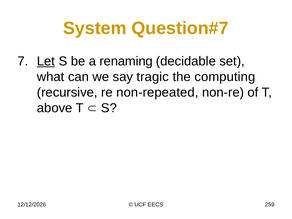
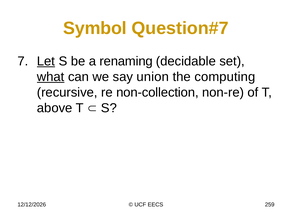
System: System -> Symbol (95, 28)
what underline: none -> present (51, 77)
tragic: tragic -> union (153, 77)
non-repeated: non-repeated -> non-collection (157, 92)
